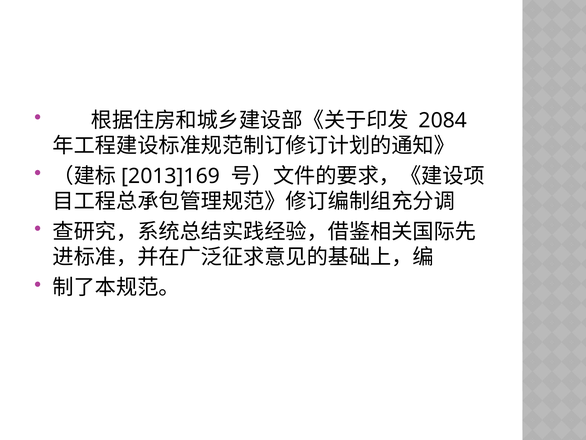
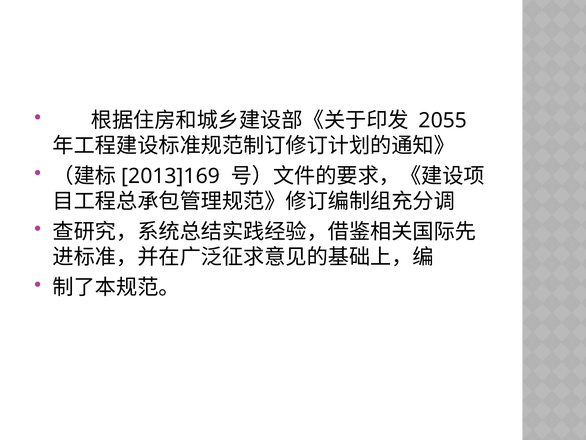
2084: 2084 -> 2055 (443, 120)
